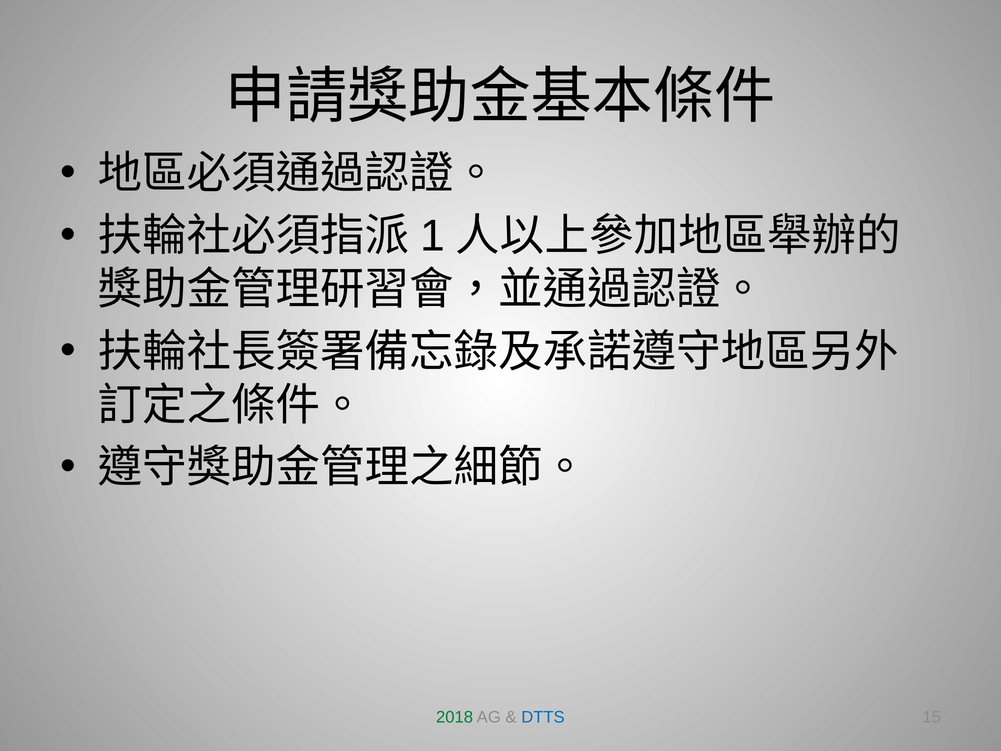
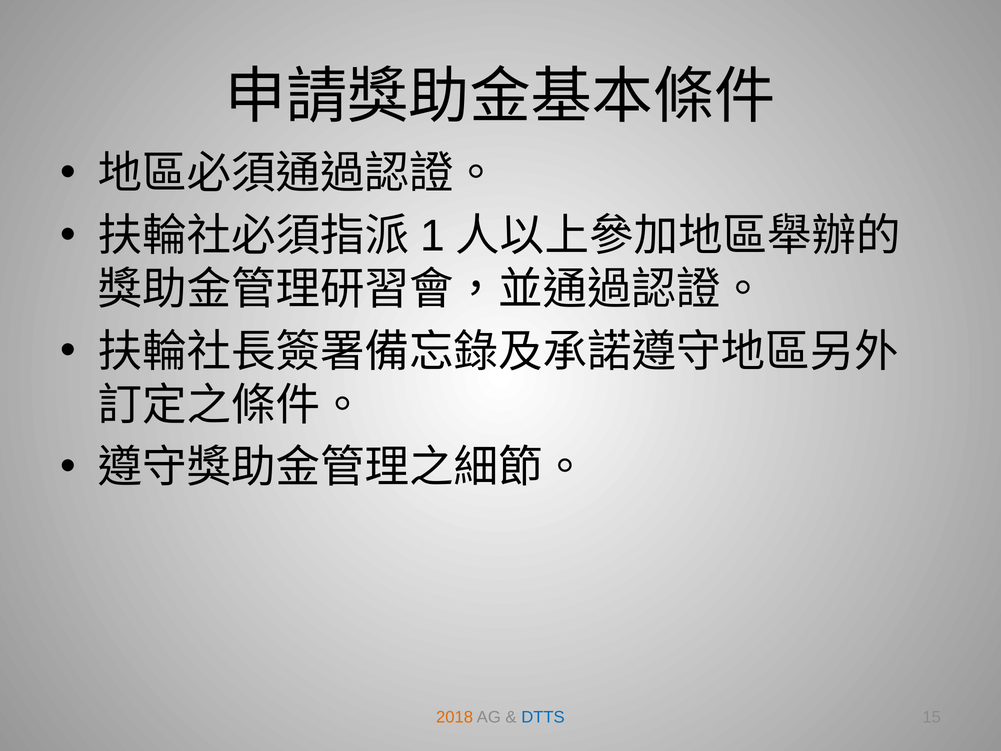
2018 colour: green -> orange (455, 717)
